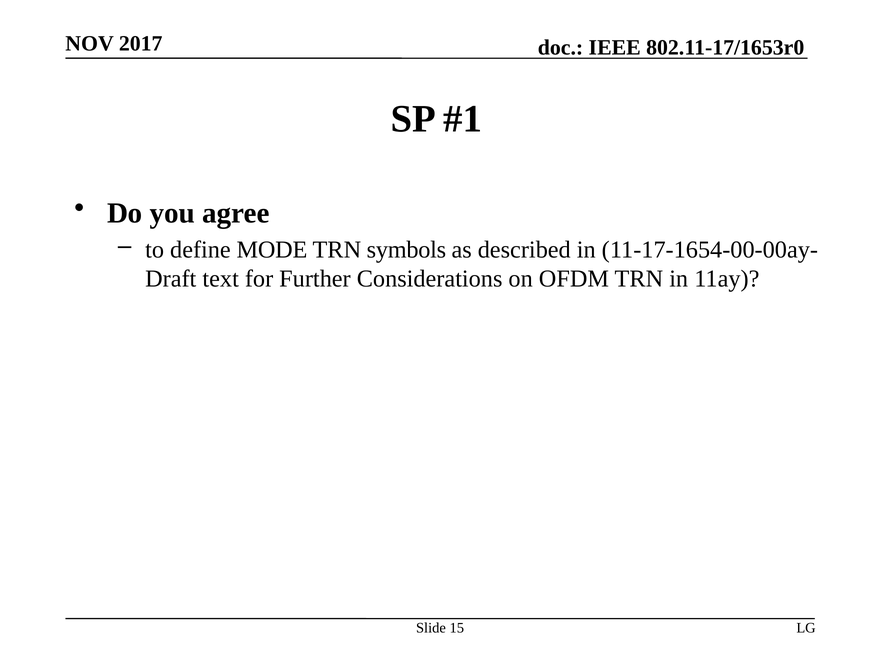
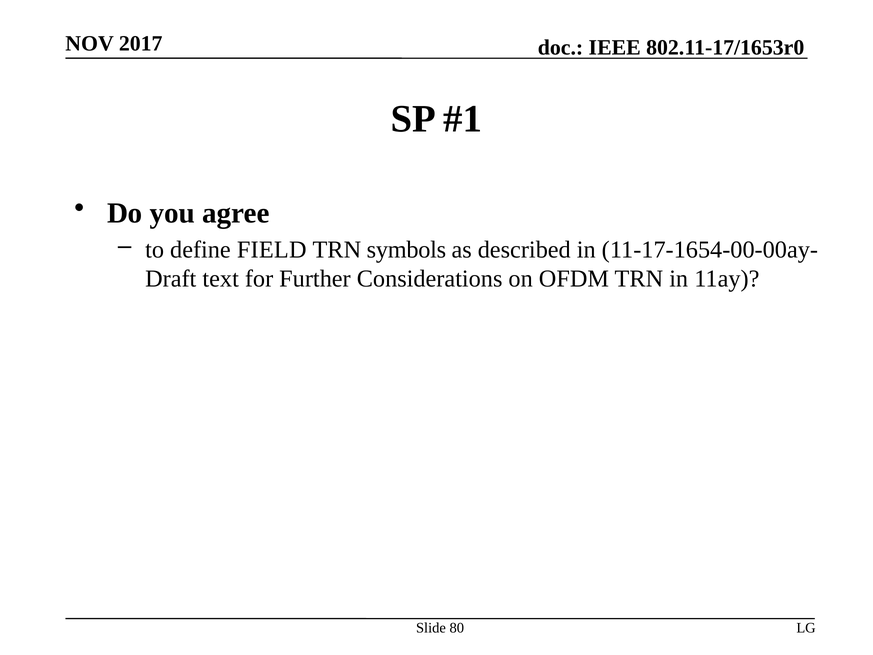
MODE: MODE -> FIELD (272, 250)
15: 15 -> 80 (457, 628)
